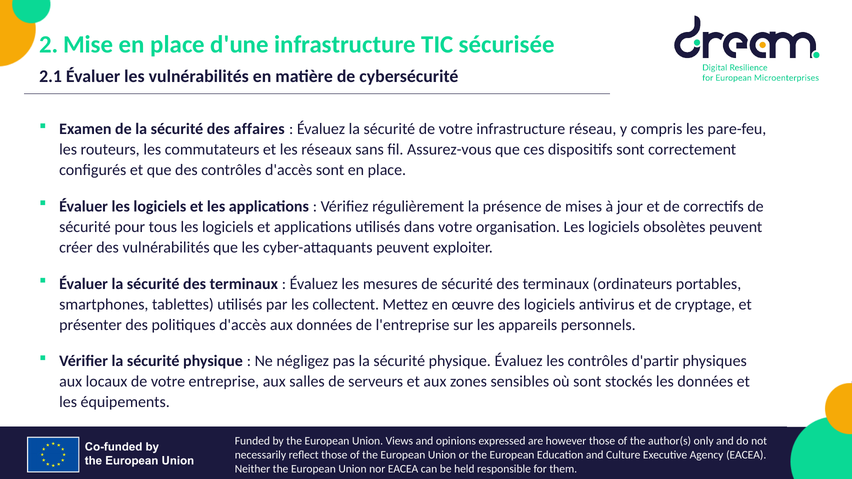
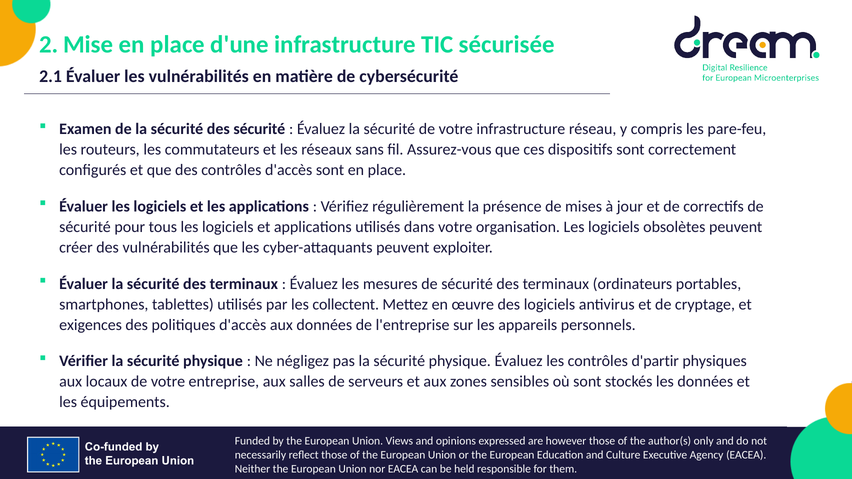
des affaires: affaires -> sécurité (259, 129)
présenter: présenter -> exigences (91, 325)
